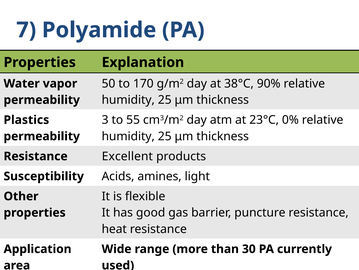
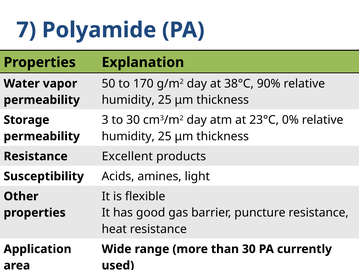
to 55: 55 -> 30 (133, 120)
Plastics: Plastics -> Storage (26, 120)
